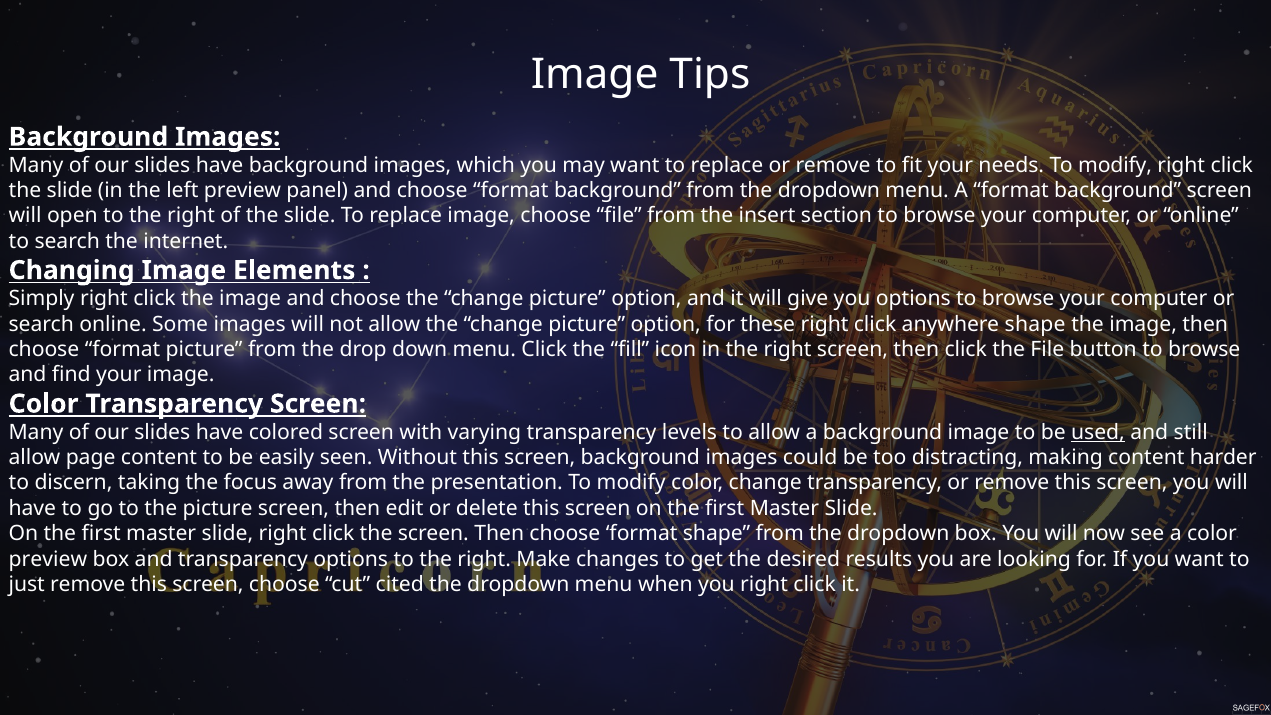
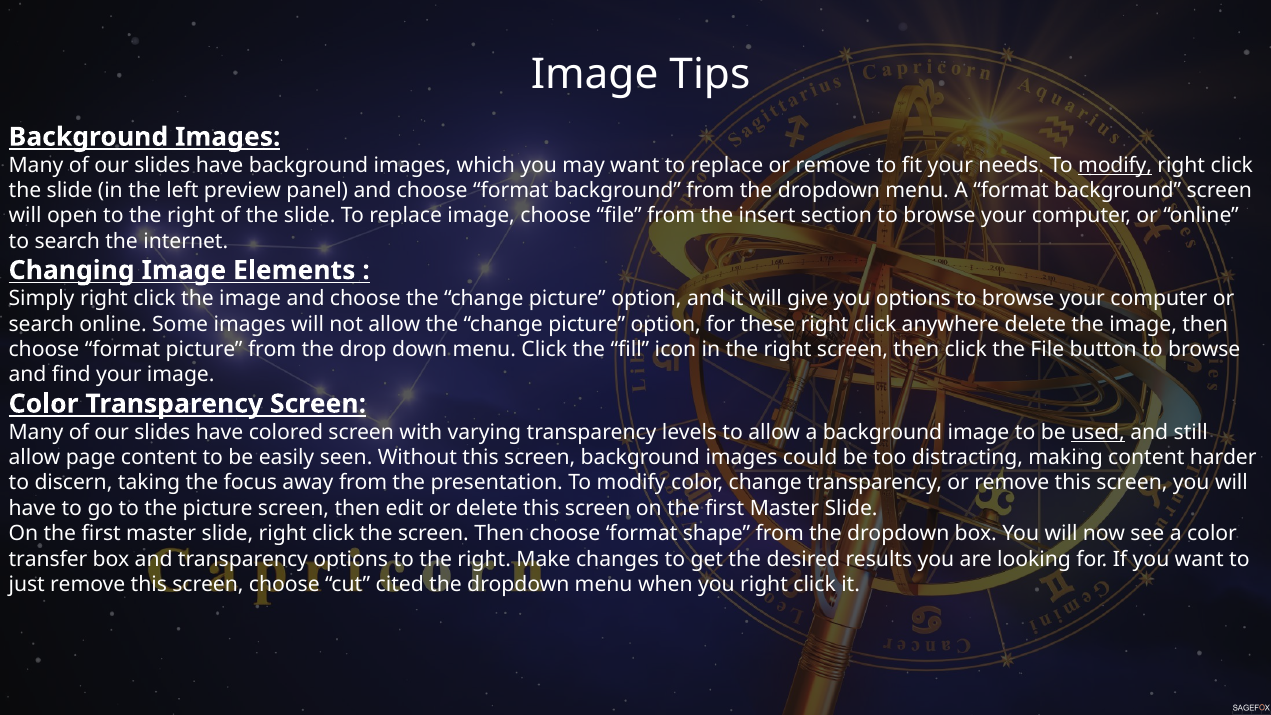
modify underline: none -> present (1115, 165)
anywhere shape: shape -> delete (1035, 324)
preview: preview -> transfer (48, 559)
